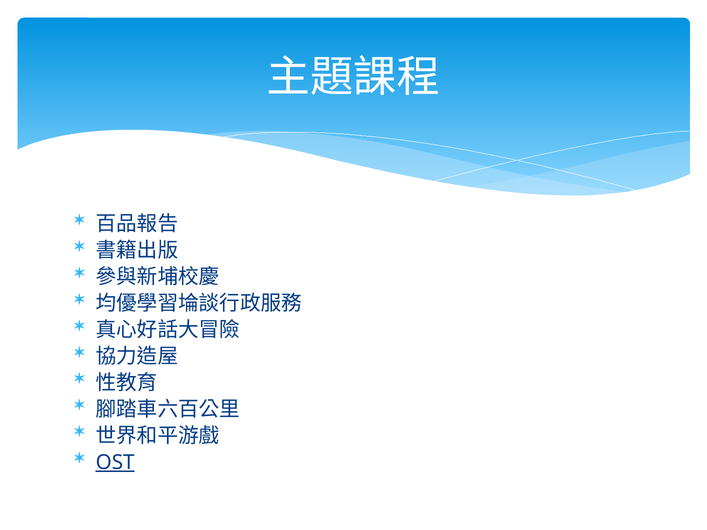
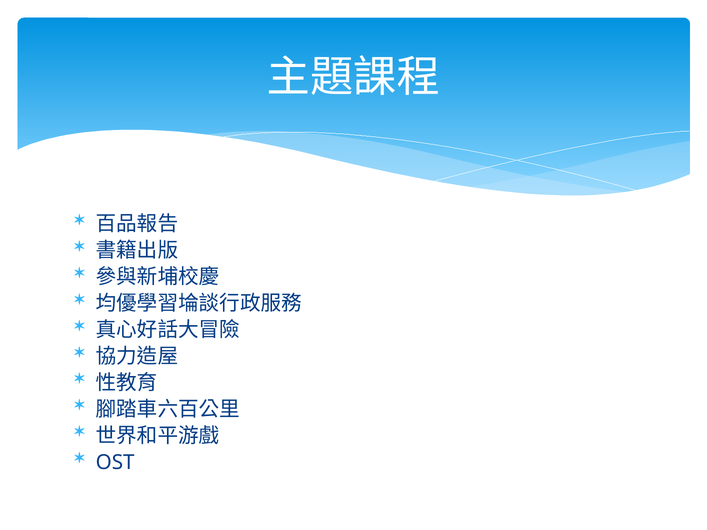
OST underline: present -> none (115, 463)
